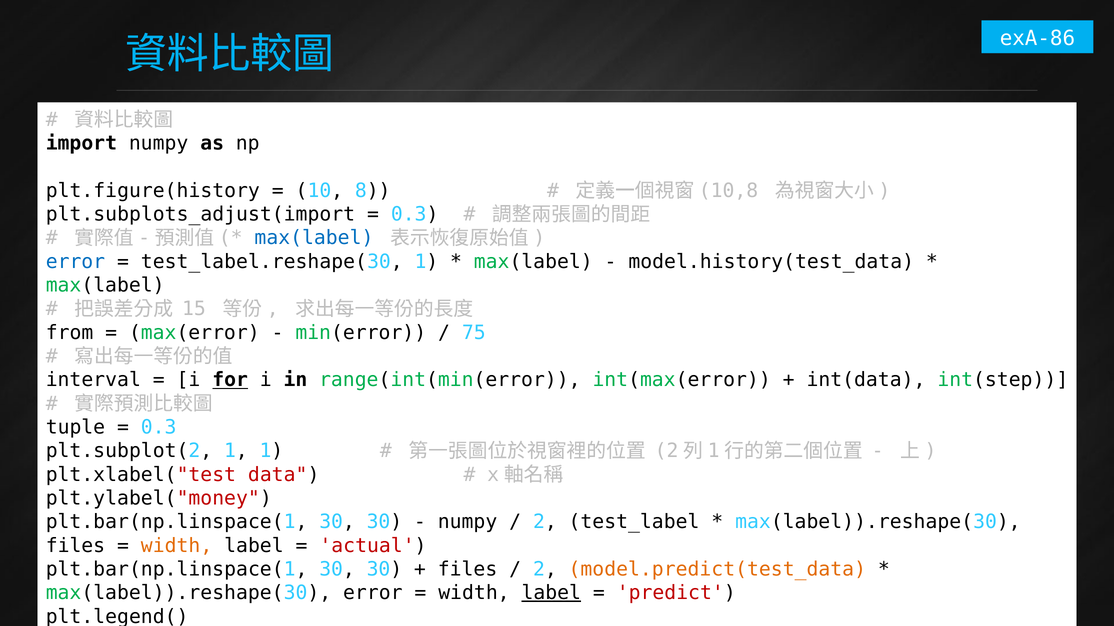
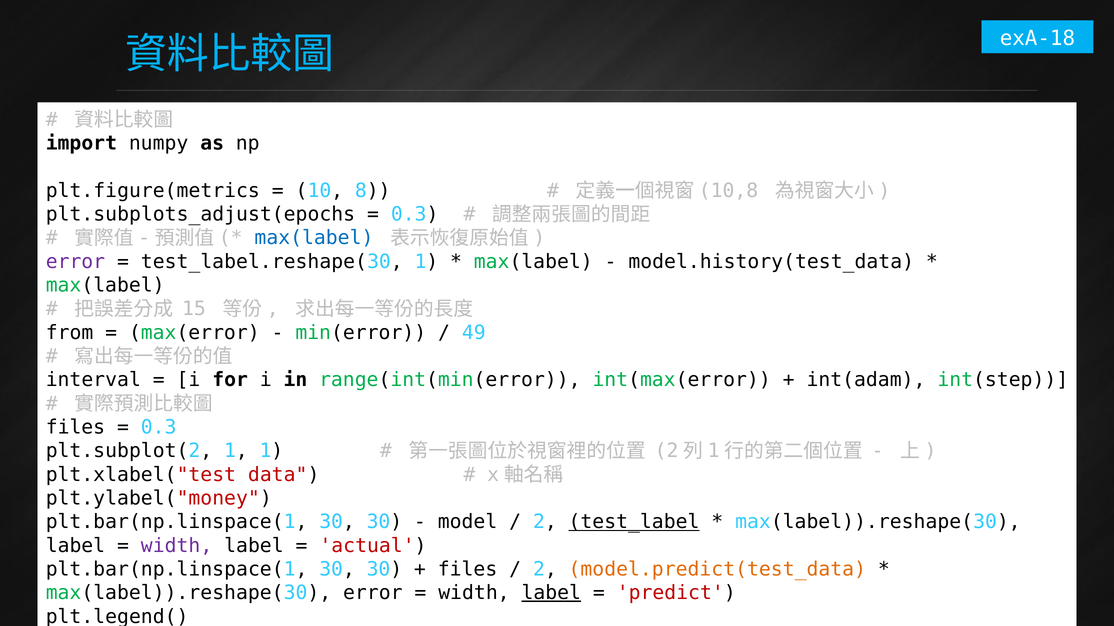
exA-86: exA-86 -> exA-18 (1037, 38)
plt.figure(history: plt.figure(history -> plt.figure(metrics (153, 191)
plt.subplots_adjust(import: plt.subplots_adjust(import -> plt.subplots_adjust(epochs (200, 214)
error colour: blue -> purple (75, 262)
75: 75 -> 49 (474, 333)
for underline: present -> none (230, 380)
int(data: int(data -> int(adam (866, 380)
tuple: tuple -> files (75, 428)
numpy: numpy -> model (468, 522)
test_label underline: none -> present (634, 522)
files: files -> label (75, 546)
width colour: orange -> purple (177, 546)
